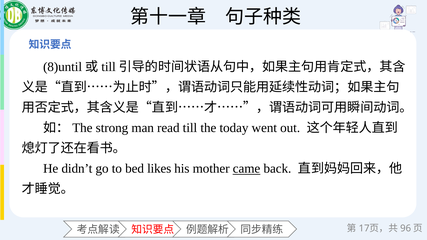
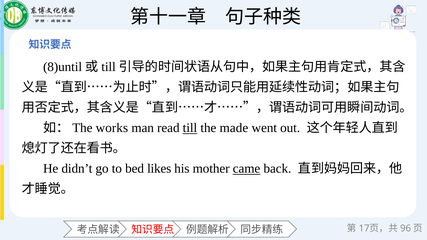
strong: strong -> works (112, 128)
till underline: none -> present (190, 128)
today: today -> made (234, 128)
